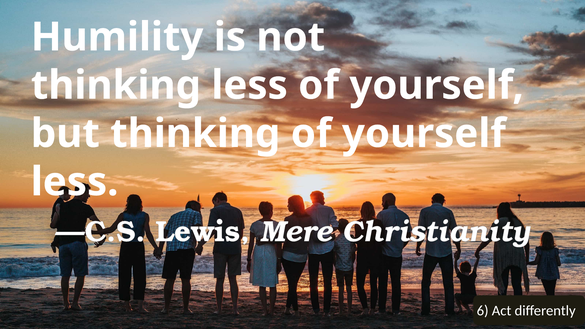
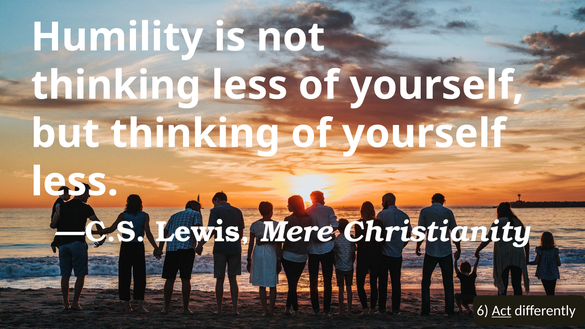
Act underline: none -> present (502, 311)
